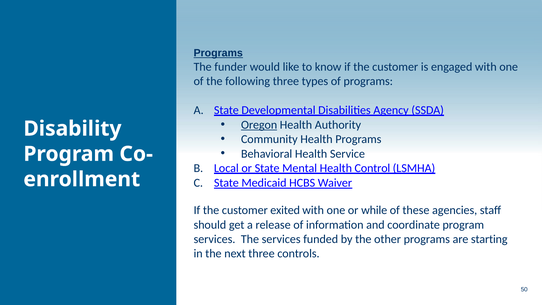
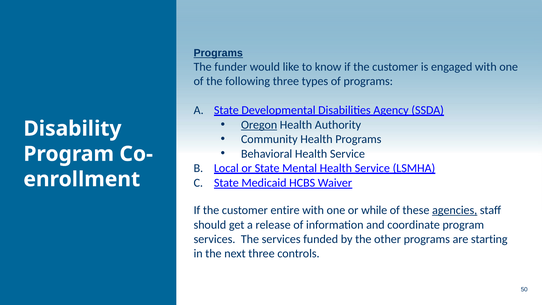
Mental Health Control: Control -> Service (372, 168)
exited: exited -> entire (285, 210)
agencies underline: none -> present (455, 210)
